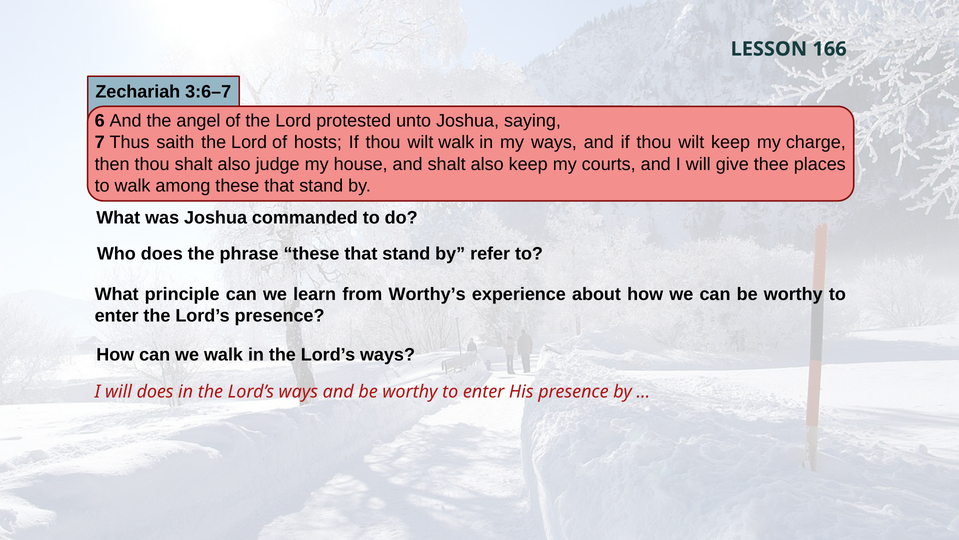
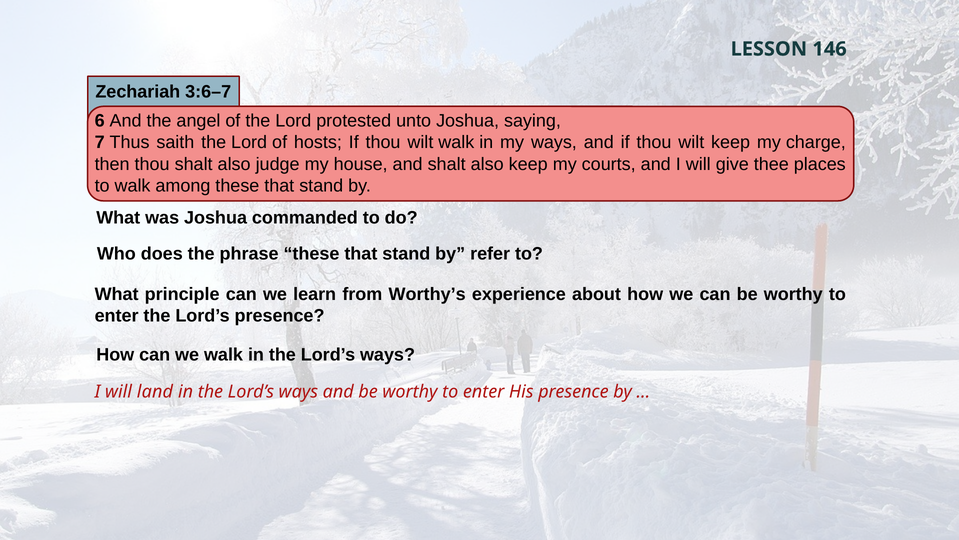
166: 166 -> 146 (830, 49)
will does: does -> land (155, 391)
